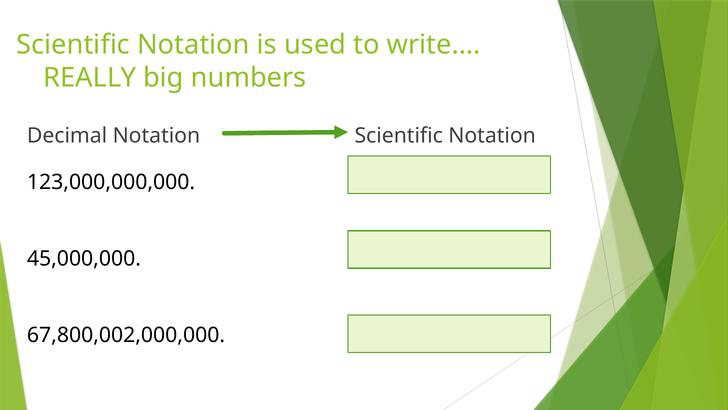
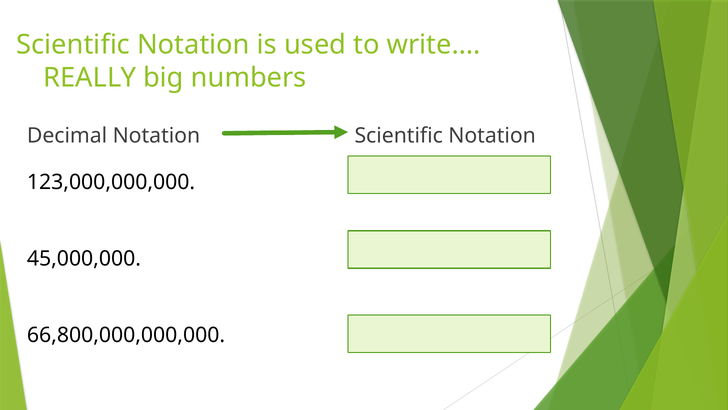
67,800,002,000,000: 67,800,002,000,000 -> 66,800,000,000,000 (126, 335)
